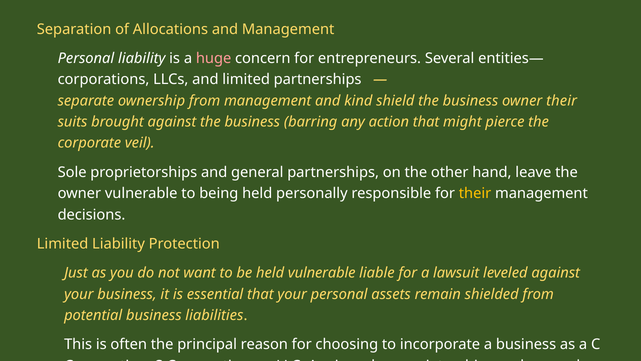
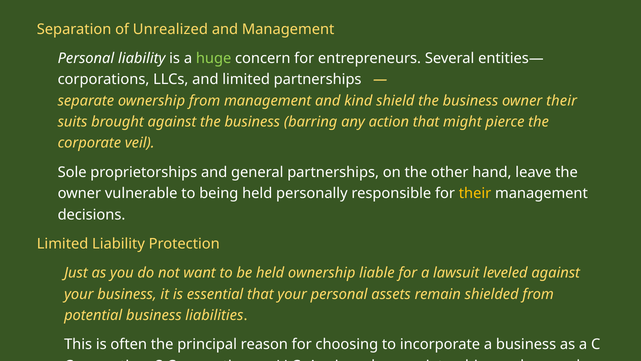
Allocations: Allocations -> Unrealized (170, 29)
huge colour: pink -> light green (214, 58)
held vulnerable: vulnerable -> ownership (322, 273)
